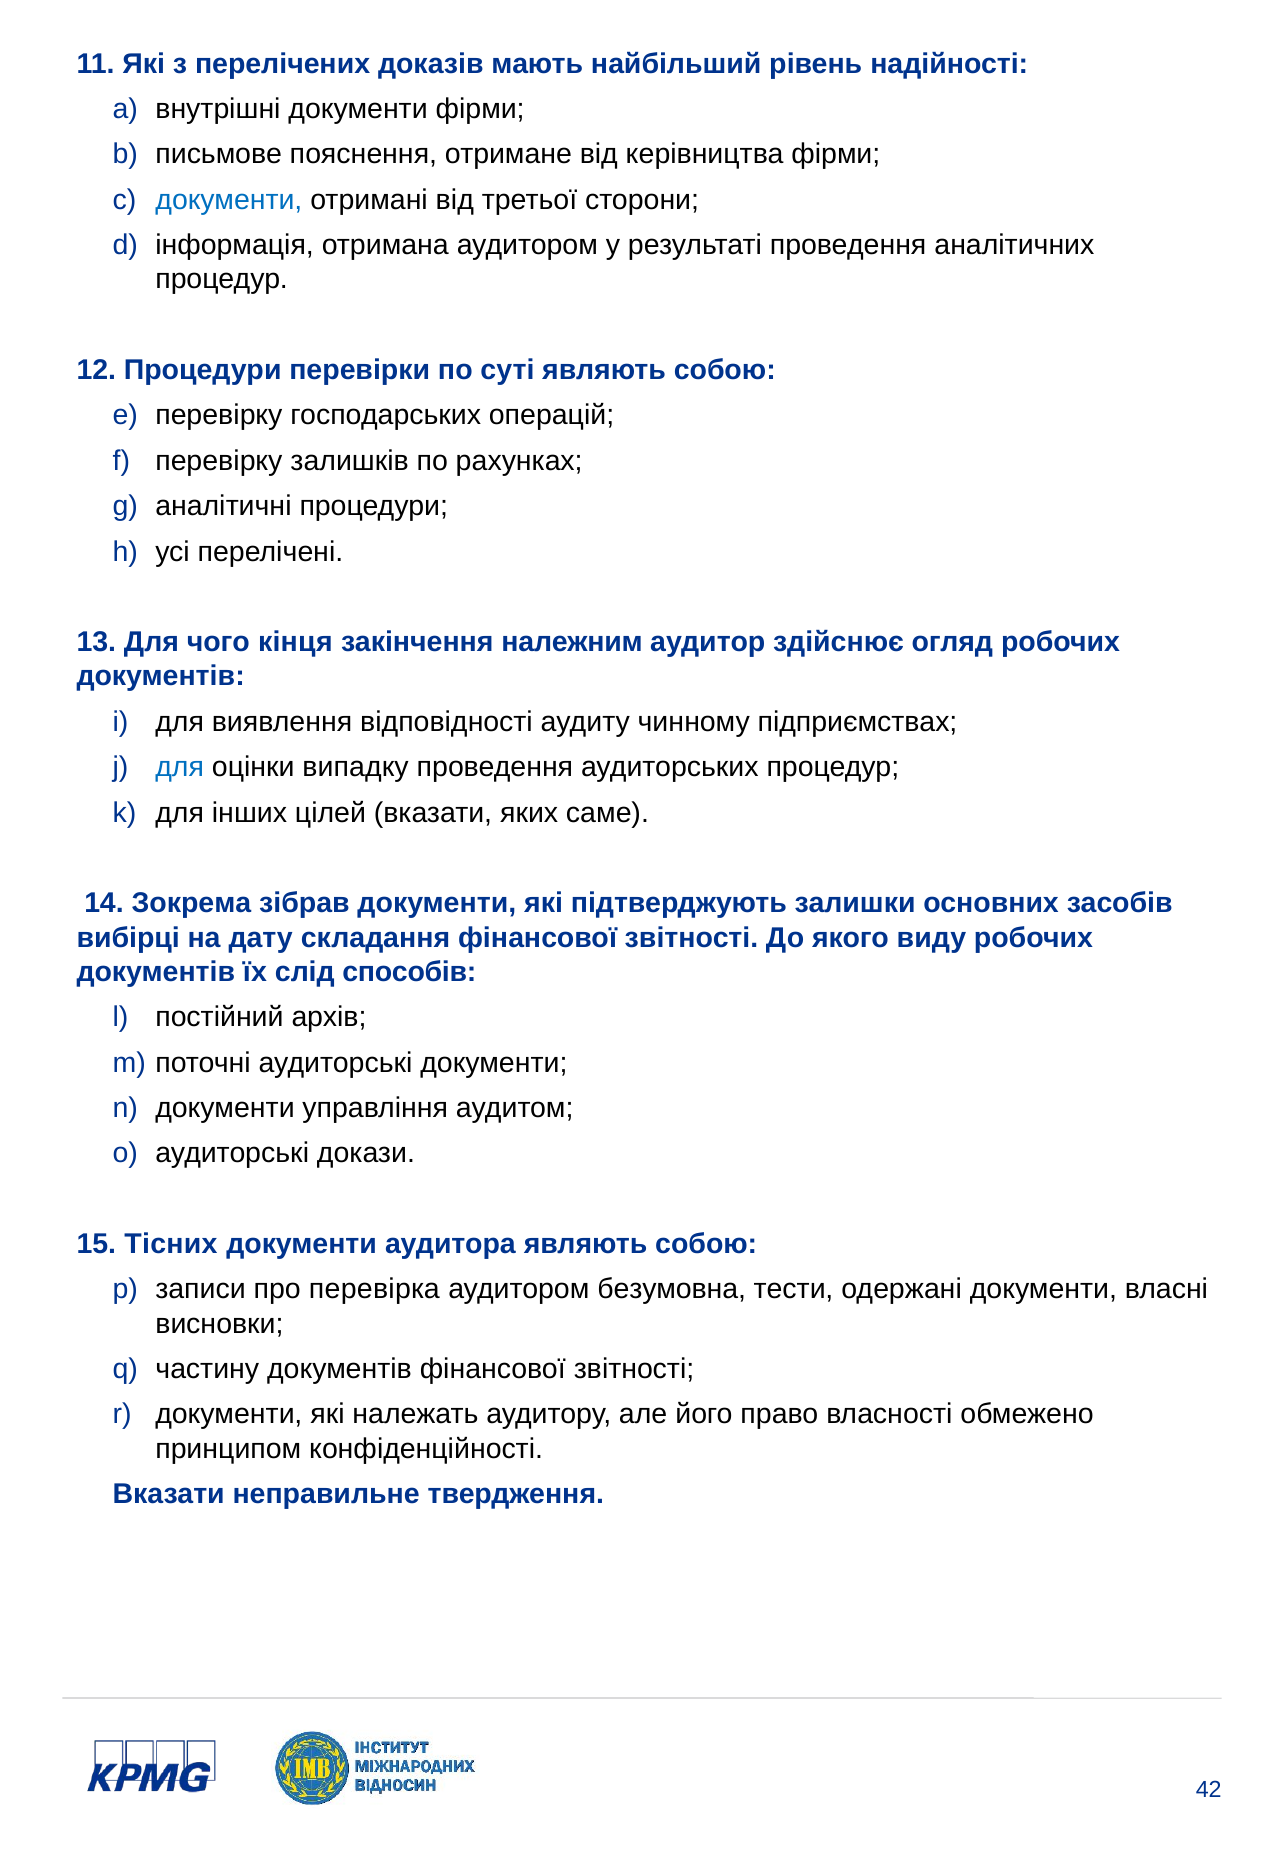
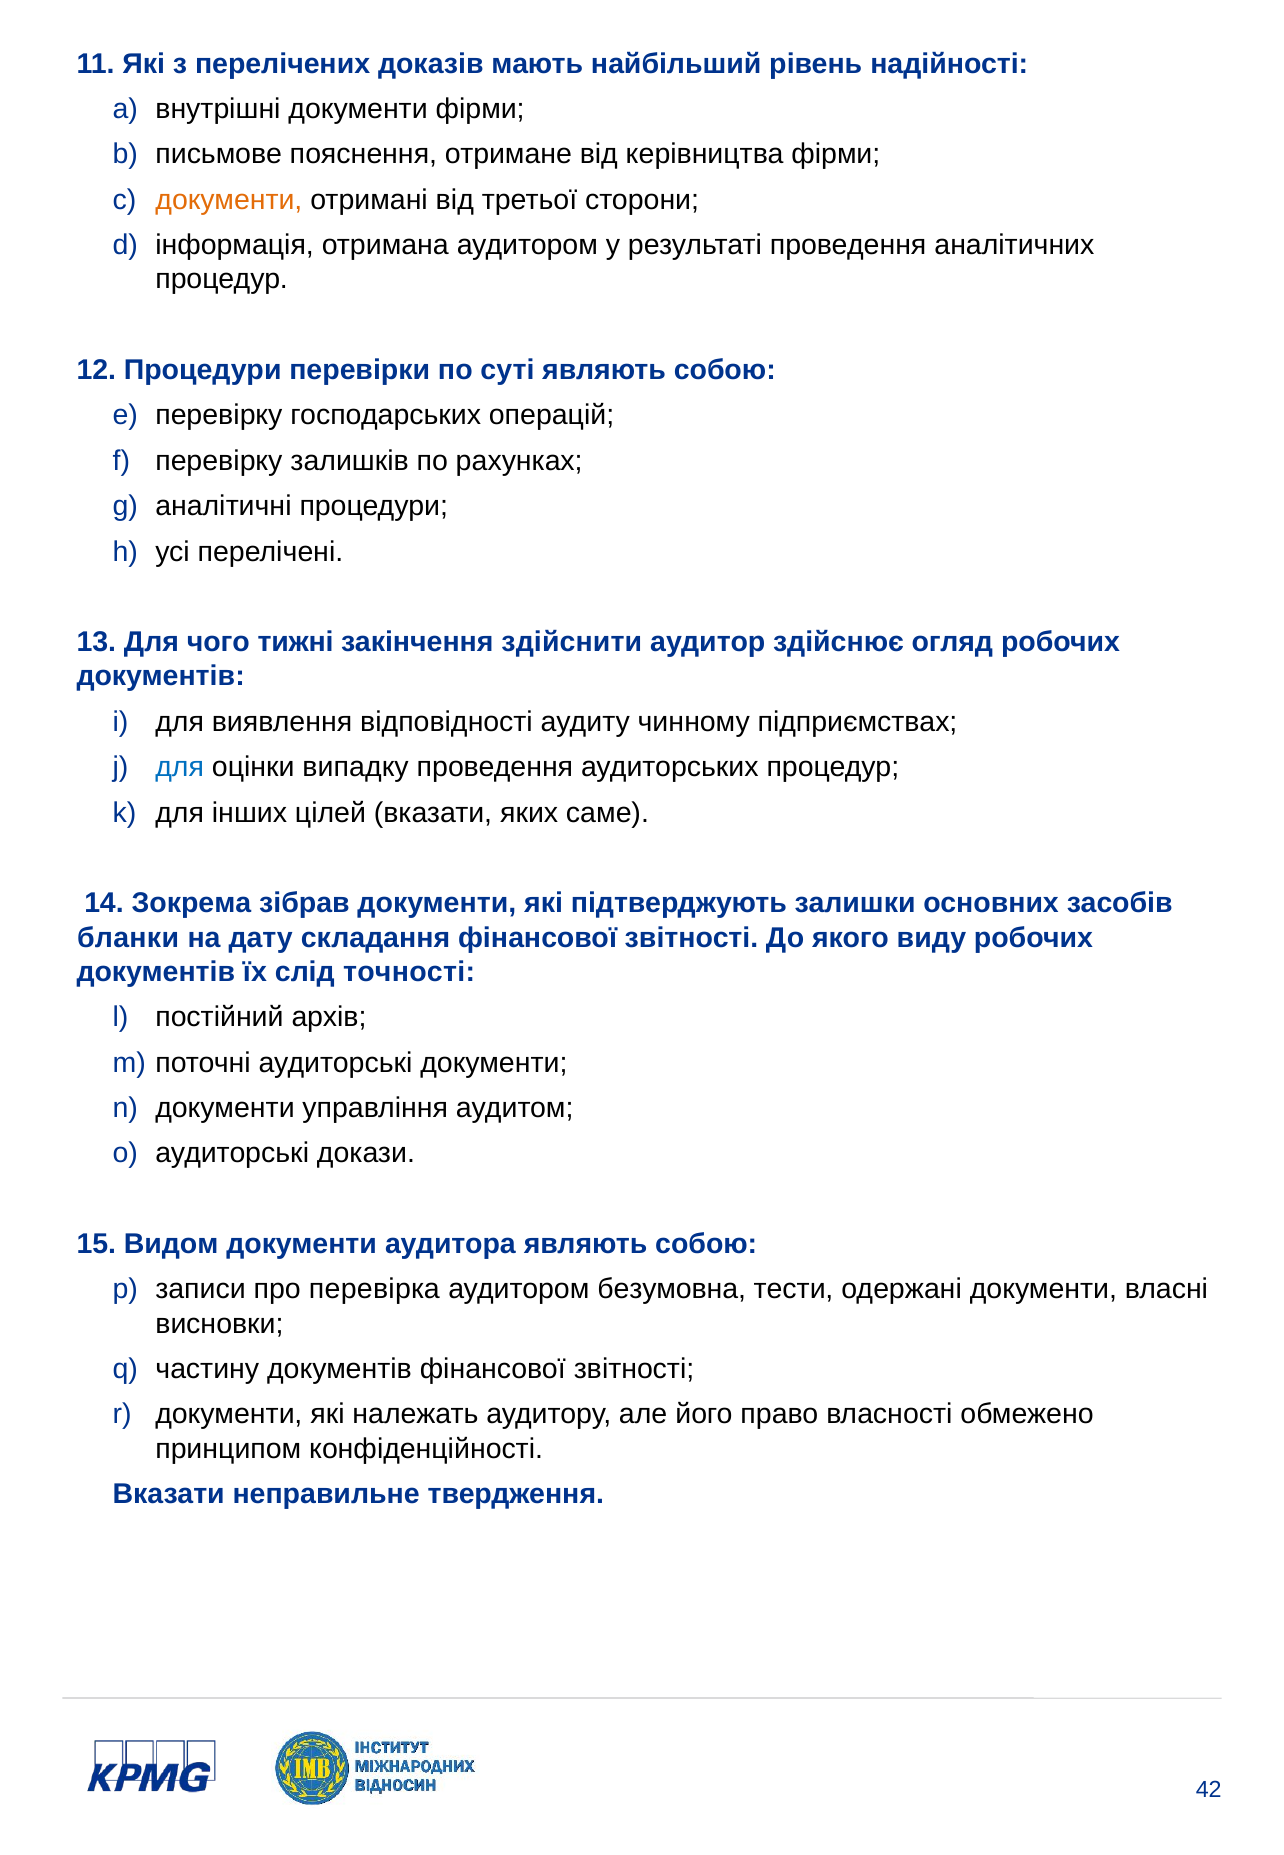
документи colour: blue -> orange (229, 200)
кінця: кінця -> тижні (296, 642)
належним: належним -> здійснити (572, 642)
вибірці: вибірці -> бланки (128, 938)
способів: способів -> точності (409, 972)
Тісних: Тісних -> Видом (171, 1244)
